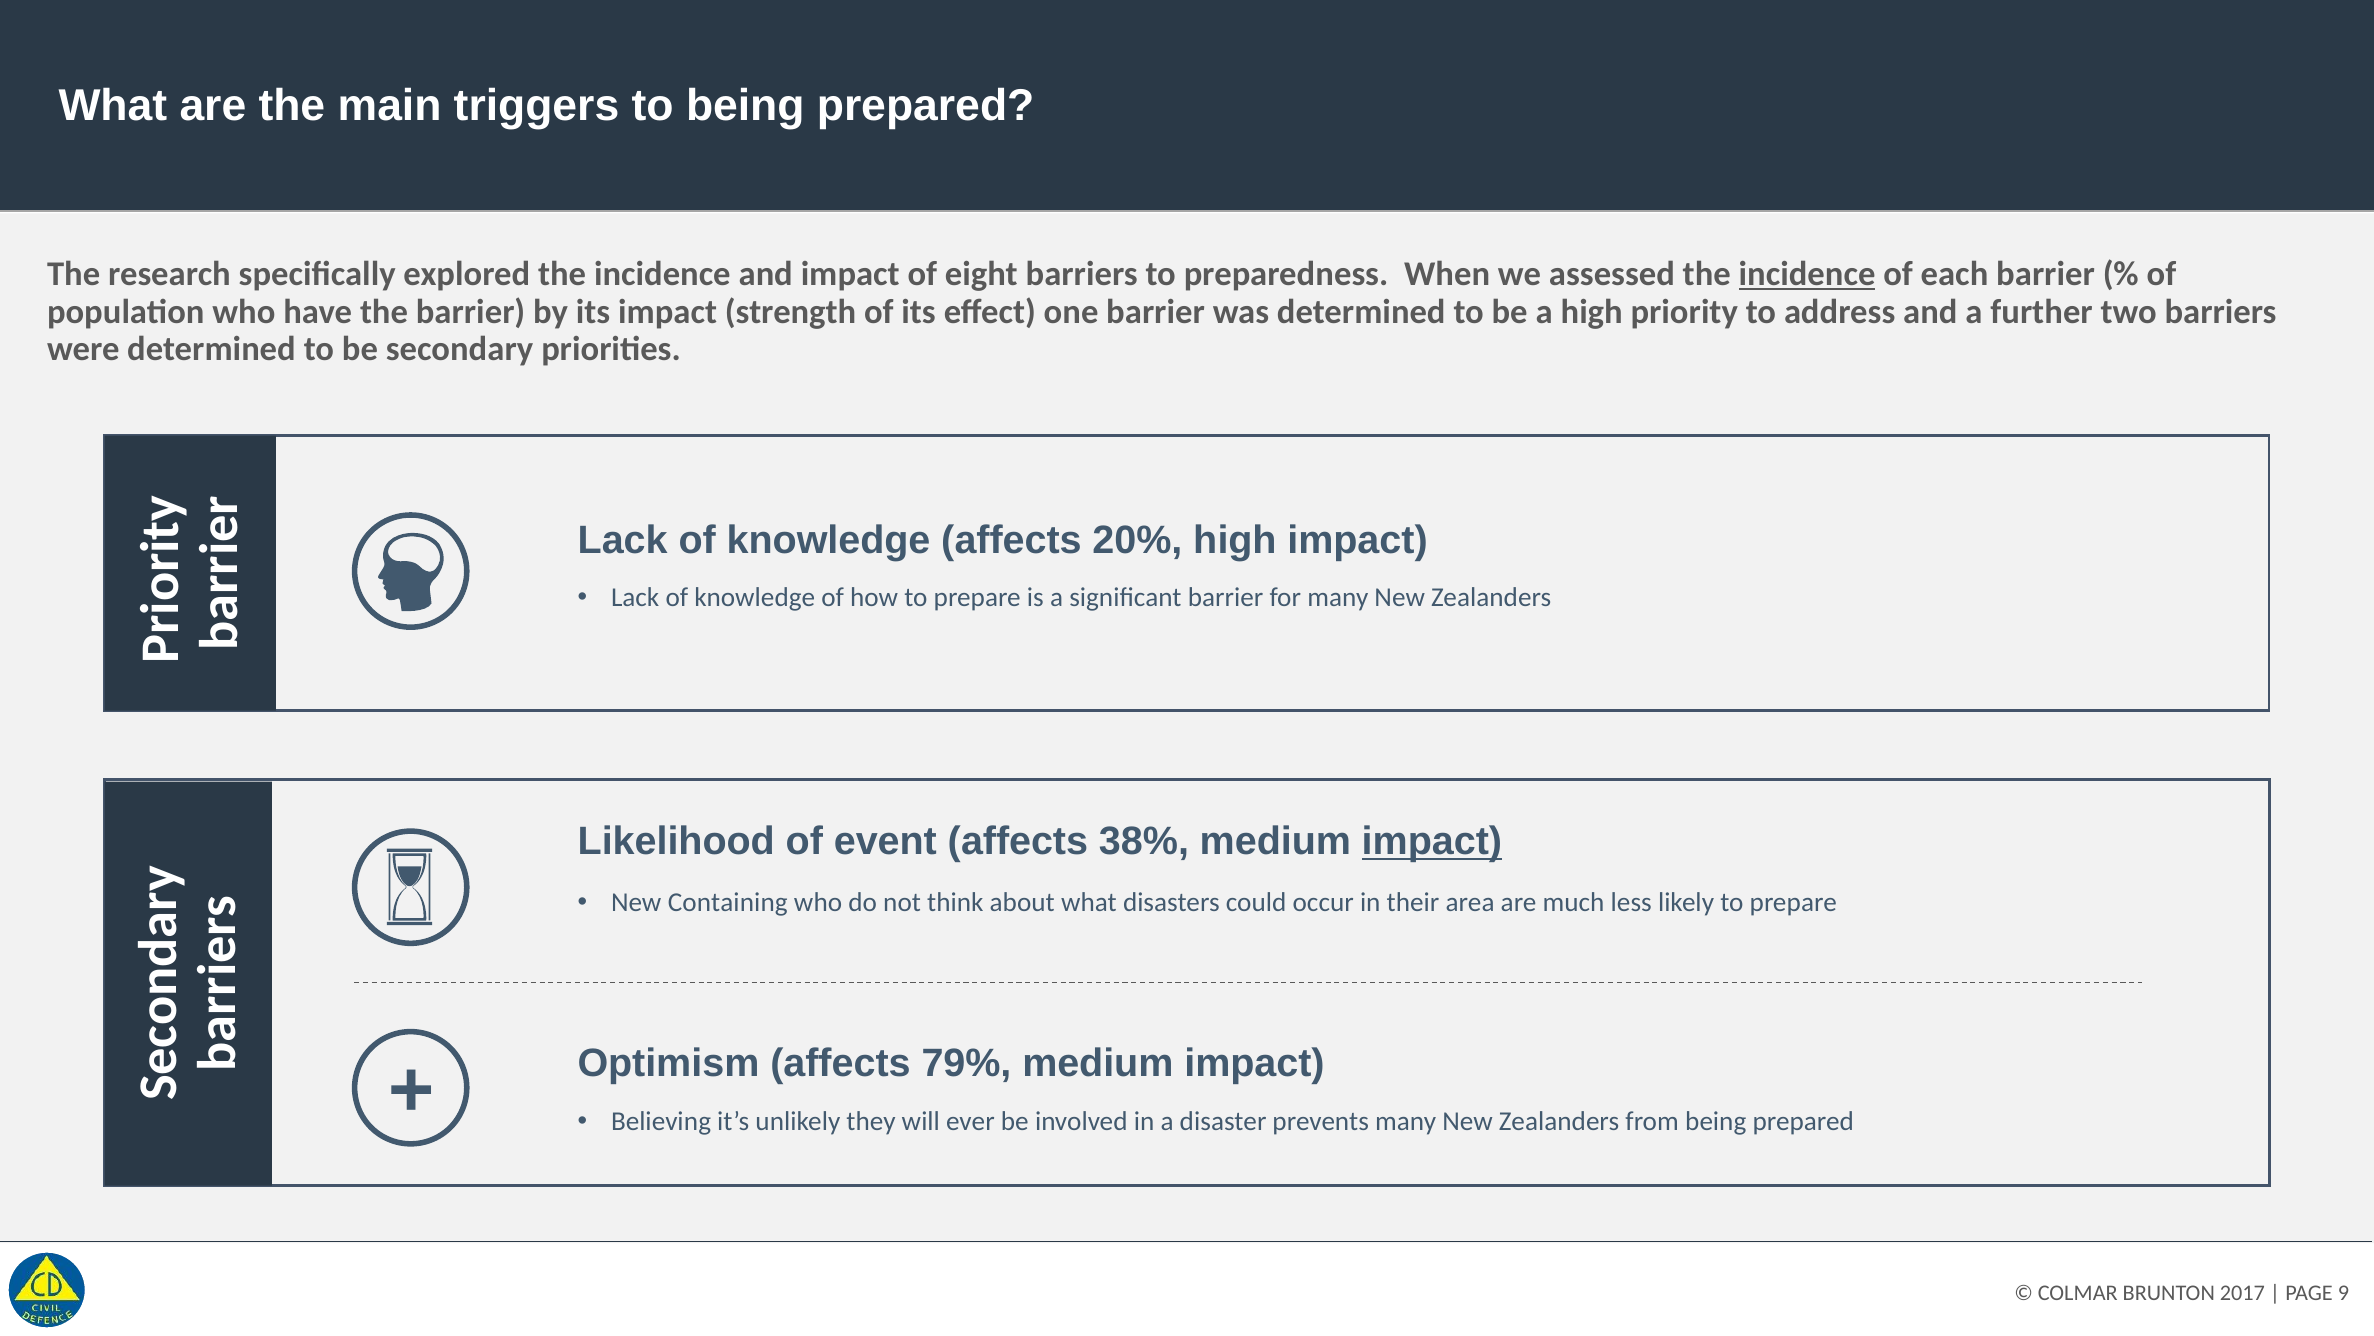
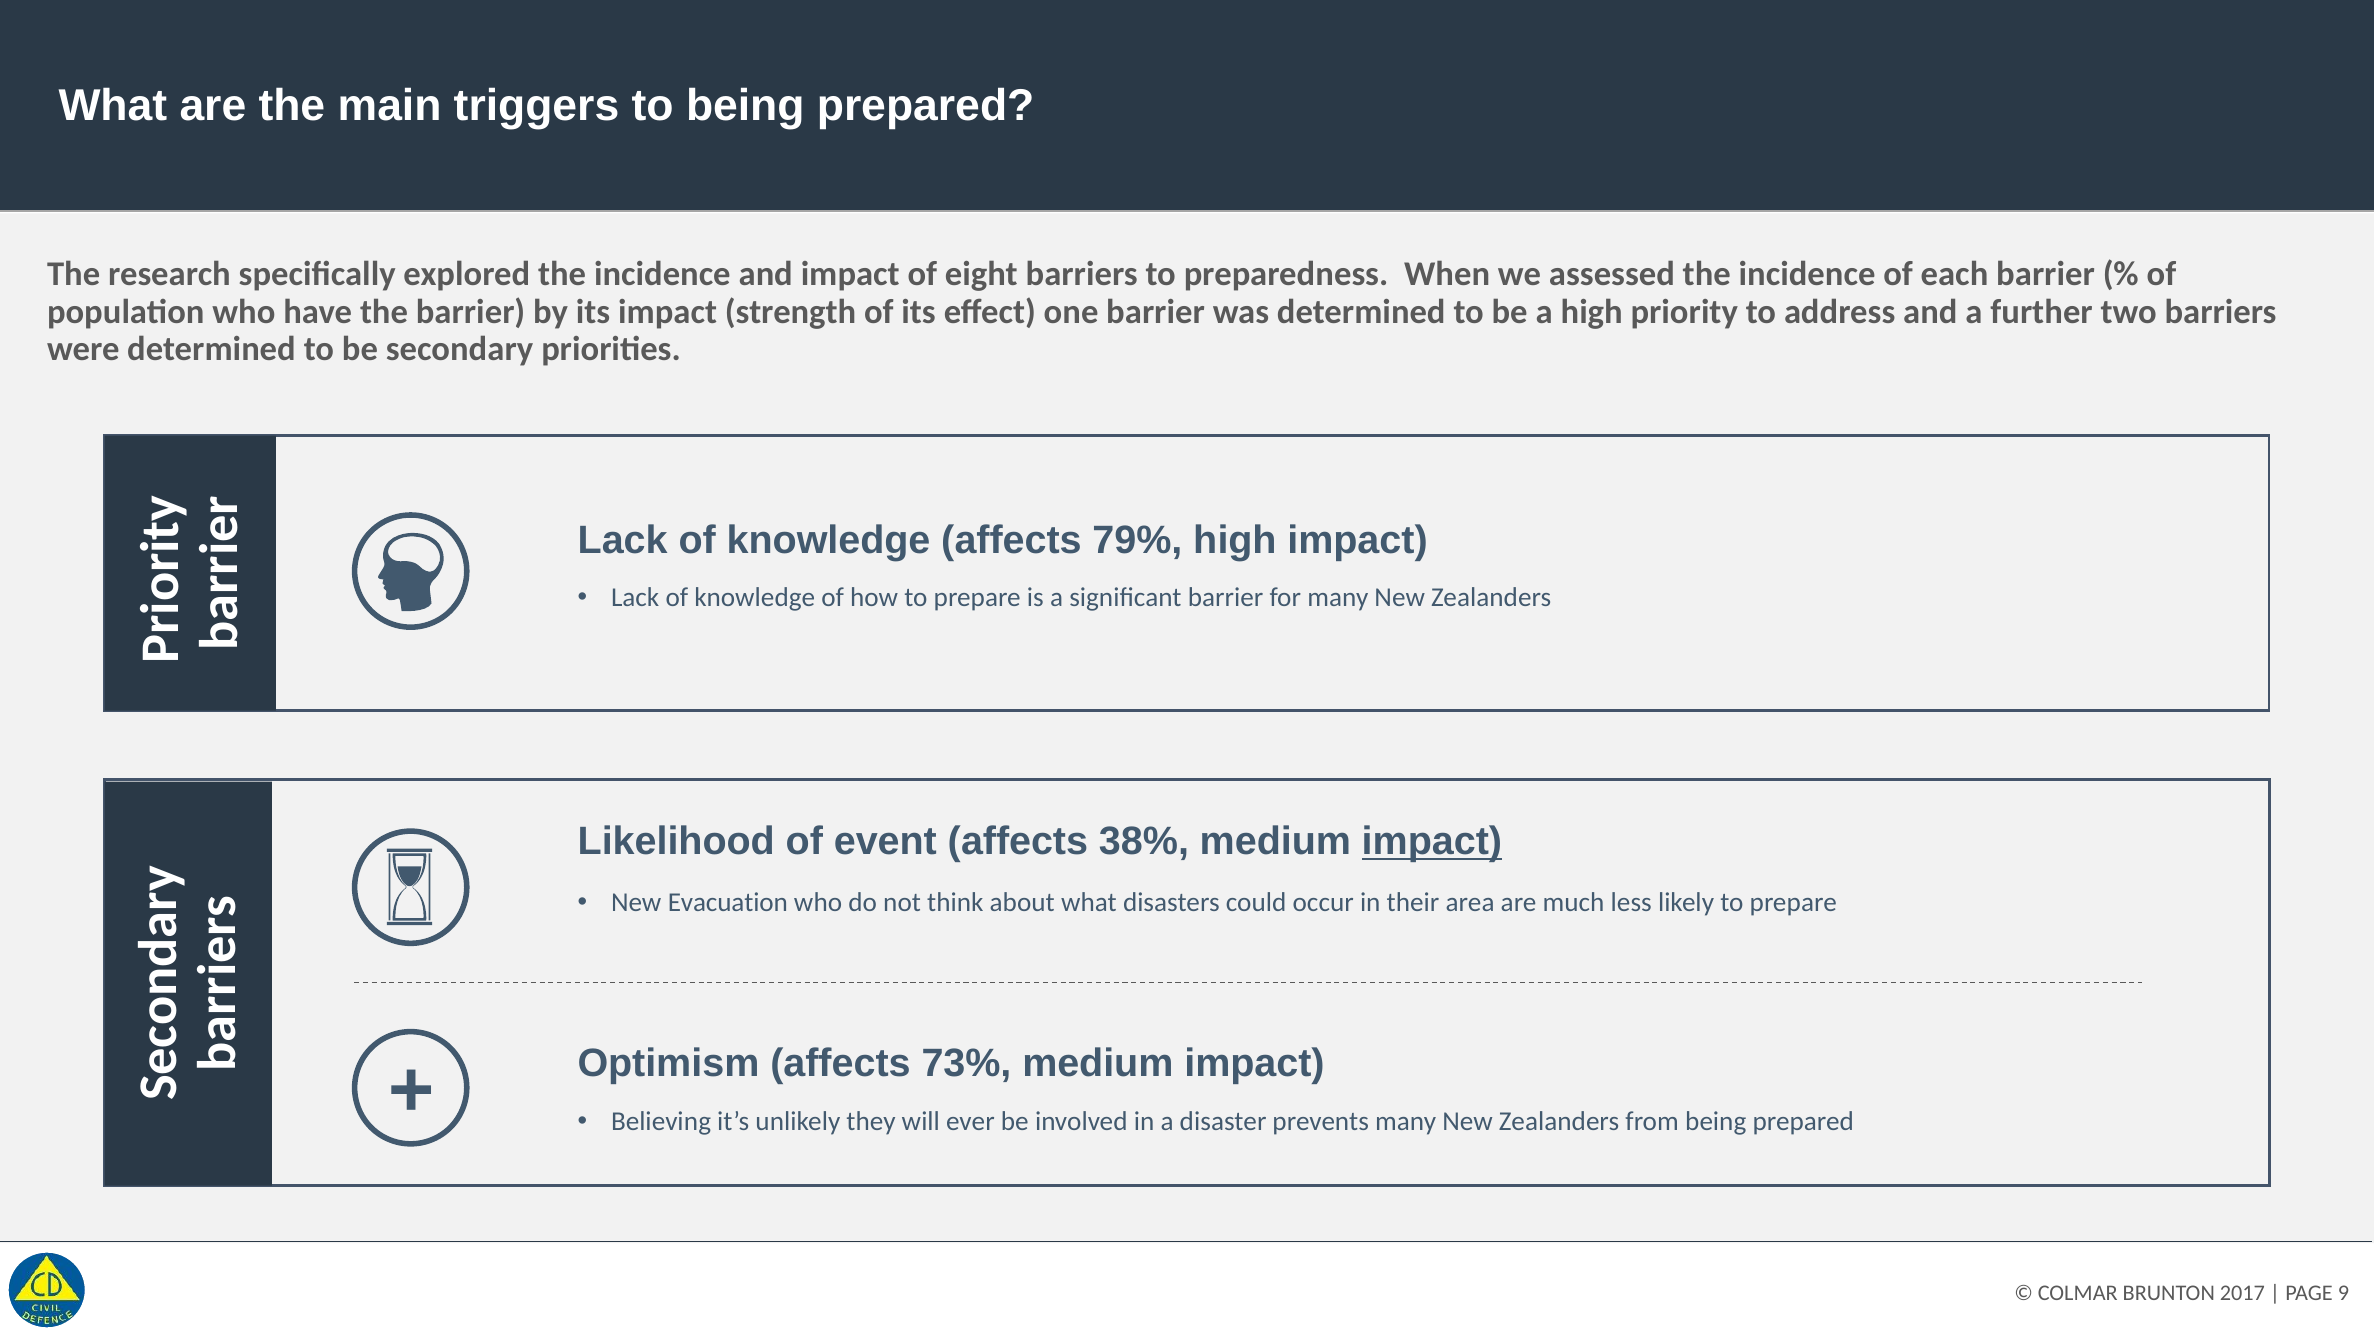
incidence underline: present -> none (1807, 274)
20%: 20% -> 79% (1137, 540)
Containing: Containing -> Evacuation (728, 902)
79%: 79% -> 73% (966, 1062)
